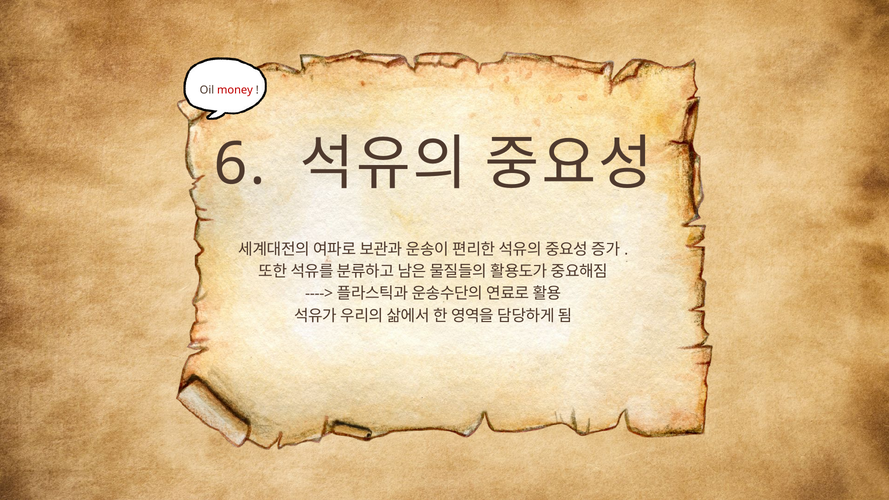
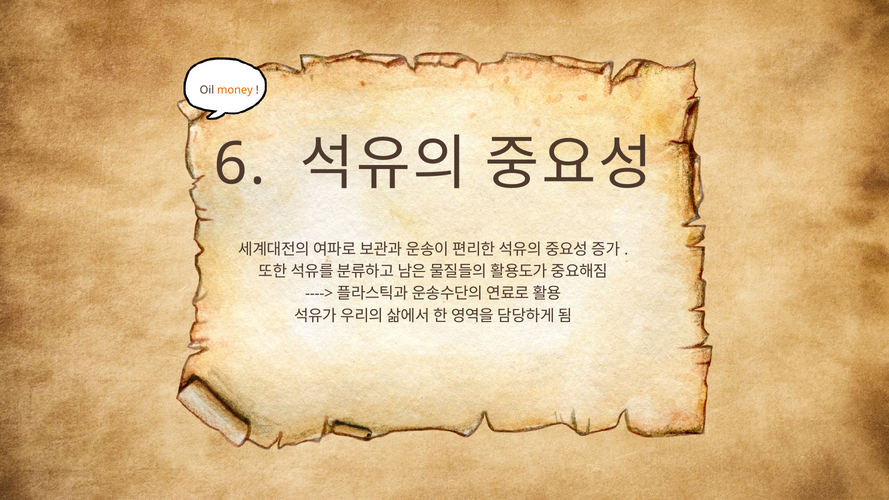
money colour: red -> orange (235, 90)
